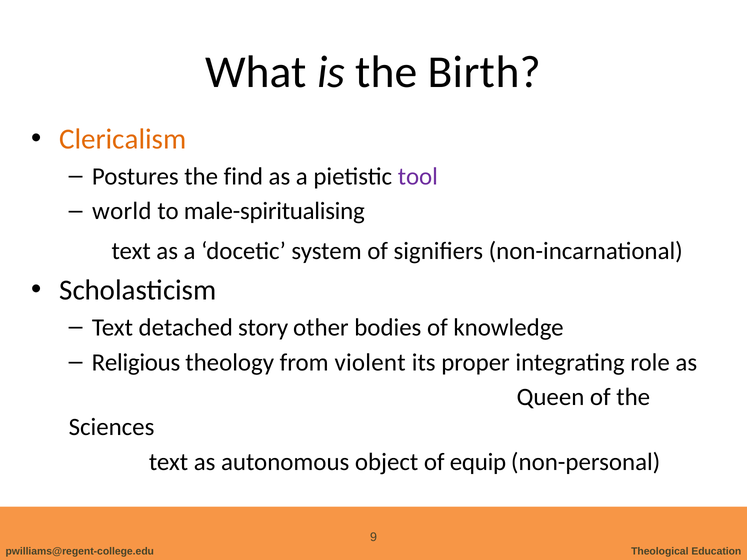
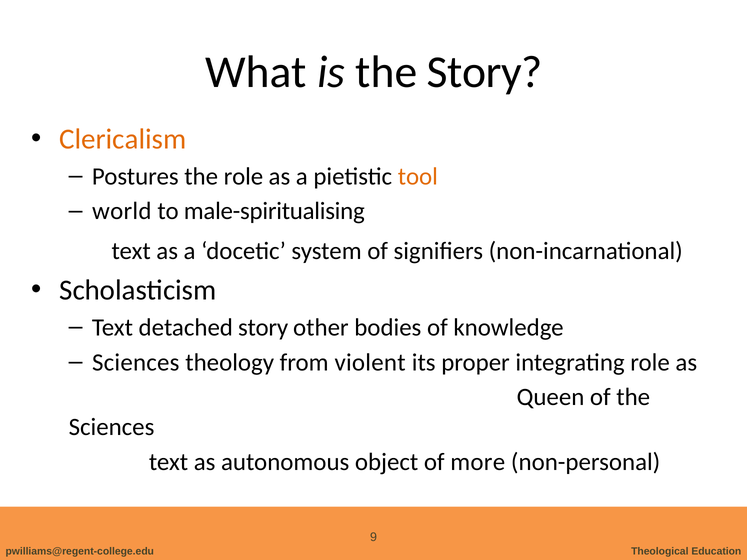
the Birth: Birth -> Story (485, 72)
the find: find -> role (243, 177)
tool colour: purple -> orange (418, 177)
Religious: Religious -> Sciences (136, 362)
equip: equip -> more (478, 462)
